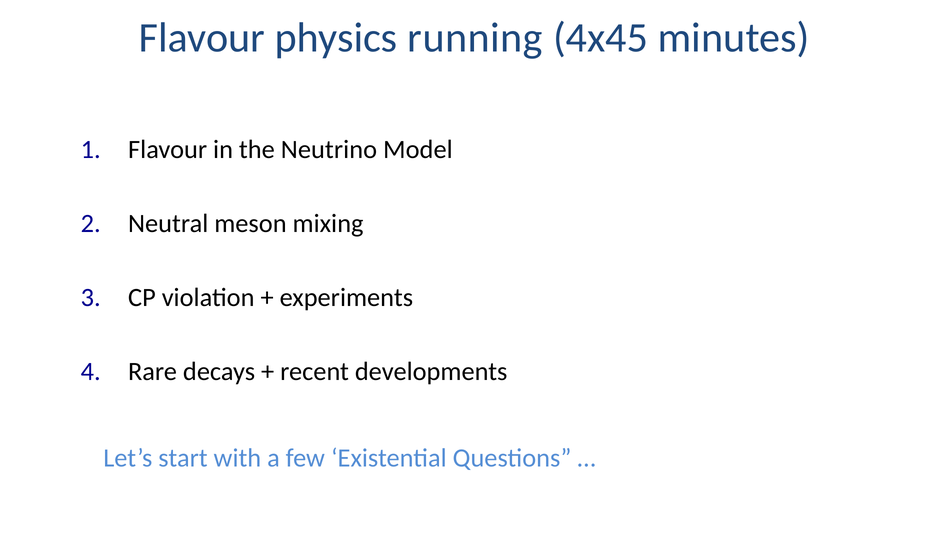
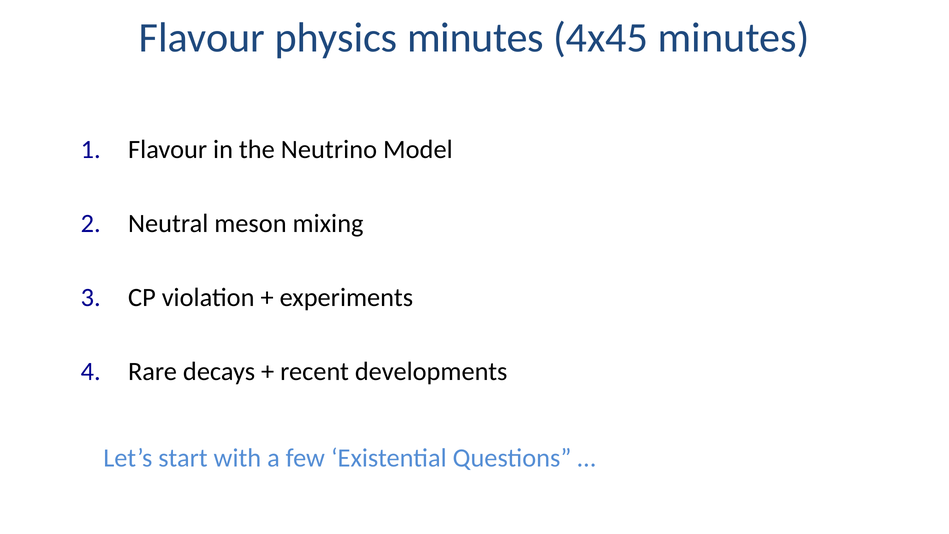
physics running: running -> minutes (475, 38)
